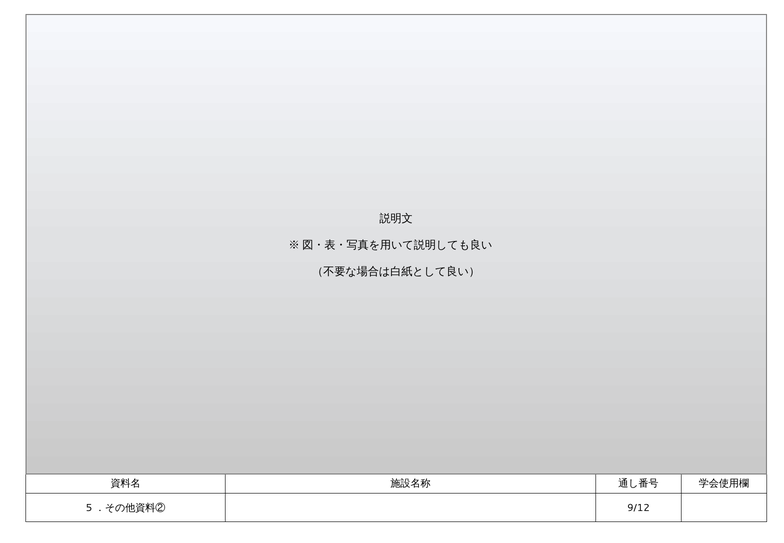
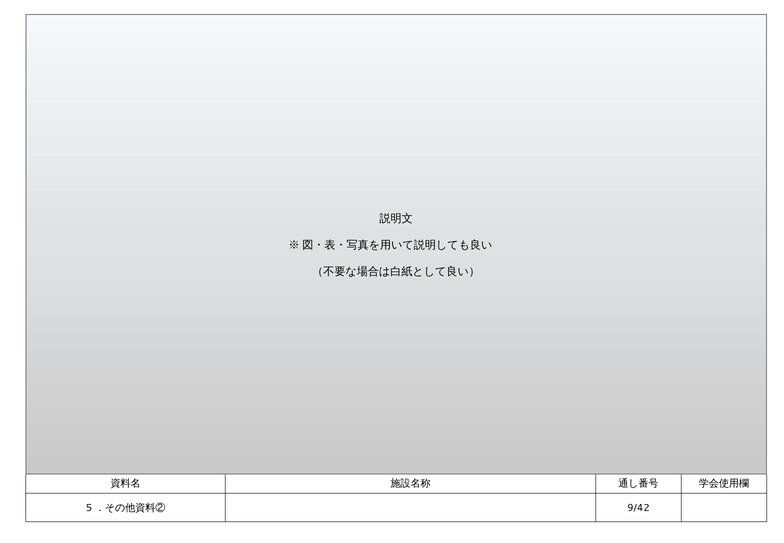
9/12: 9/12 -> 9/42 (638, 508)
